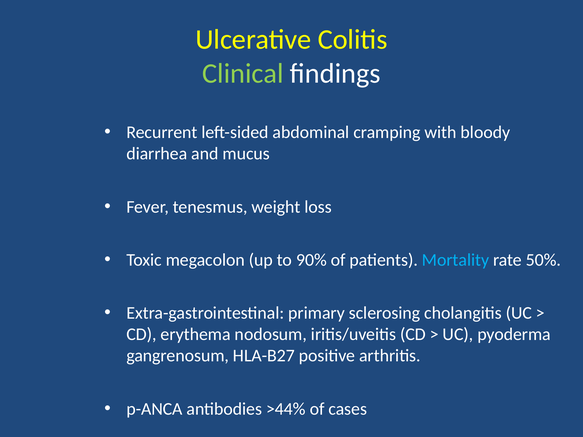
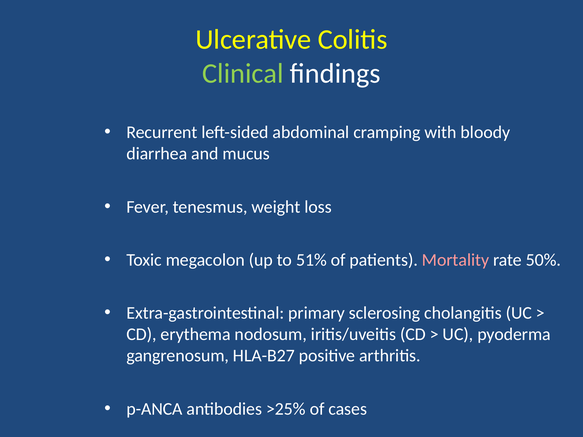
90%: 90% -> 51% (311, 260)
Mortality colour: light blue -> pink (456, 260)
>44%: >44% -> >25% (286, 409)
